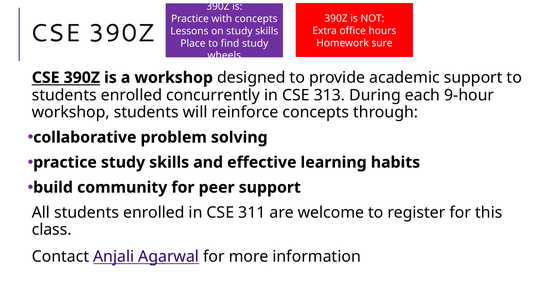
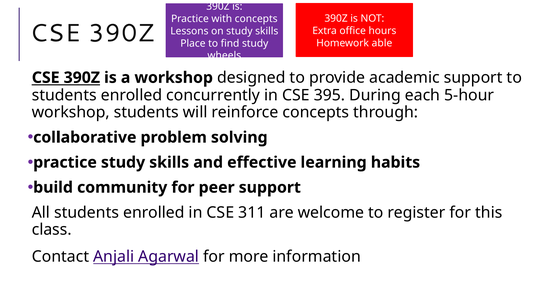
sure: sure -> able (382, 43)
313: 313 -> 395 (329, 95)
9-hour: 9-hour -> 5-hour (469, 95)
